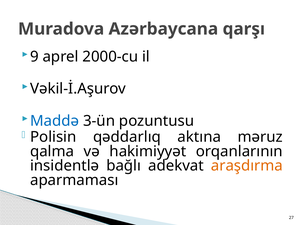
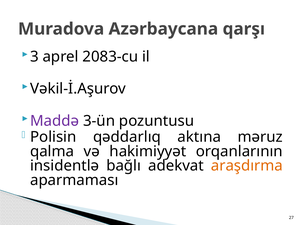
9: 9 -> 3 (34, 57)
2000-cu: 2000-cu -> 2083-cu (110, 57)
Maddə colour: blue -> purple (55, 121)
